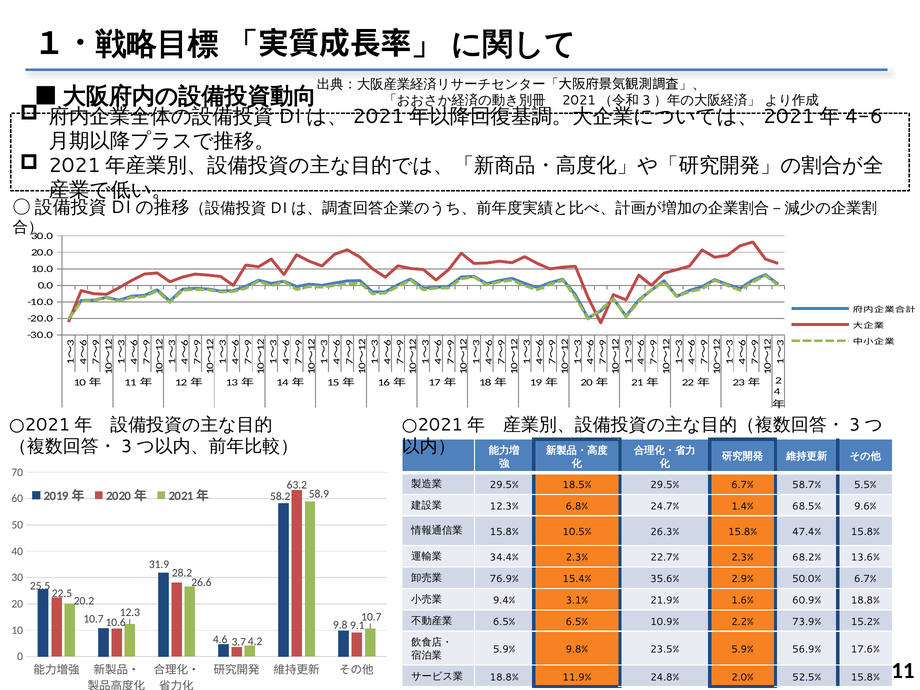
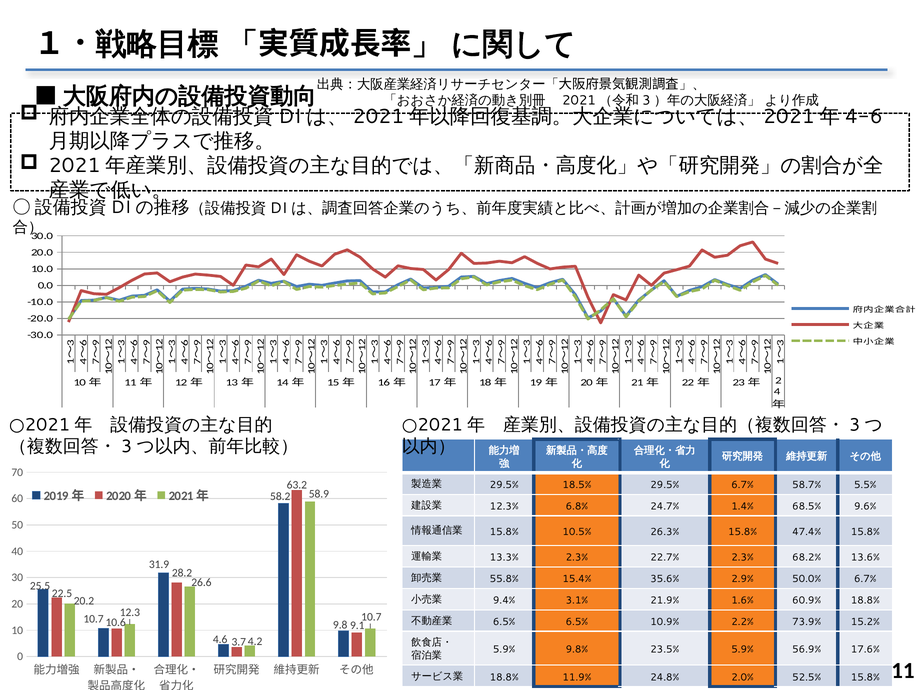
34.4%: 34.4% -> 13.3% (504, 558)
76.9%: 76.9% -> 55.8% (504, 579)
